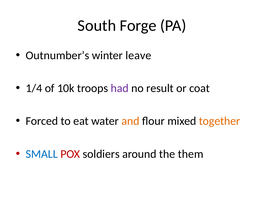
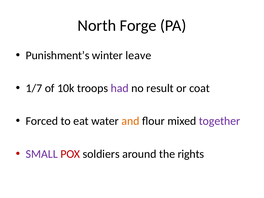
South: South -> North (97, 26)
Outnumber’s: Outnumber’s -> Punishment’s (58, 55)
1/4: 1/4 -> 1/7 (34, 88)
together colour: orange -> purple (220, 121)
SMALL colour: blue -> purple (42, 154)
them: them -> rights (191, 154)
